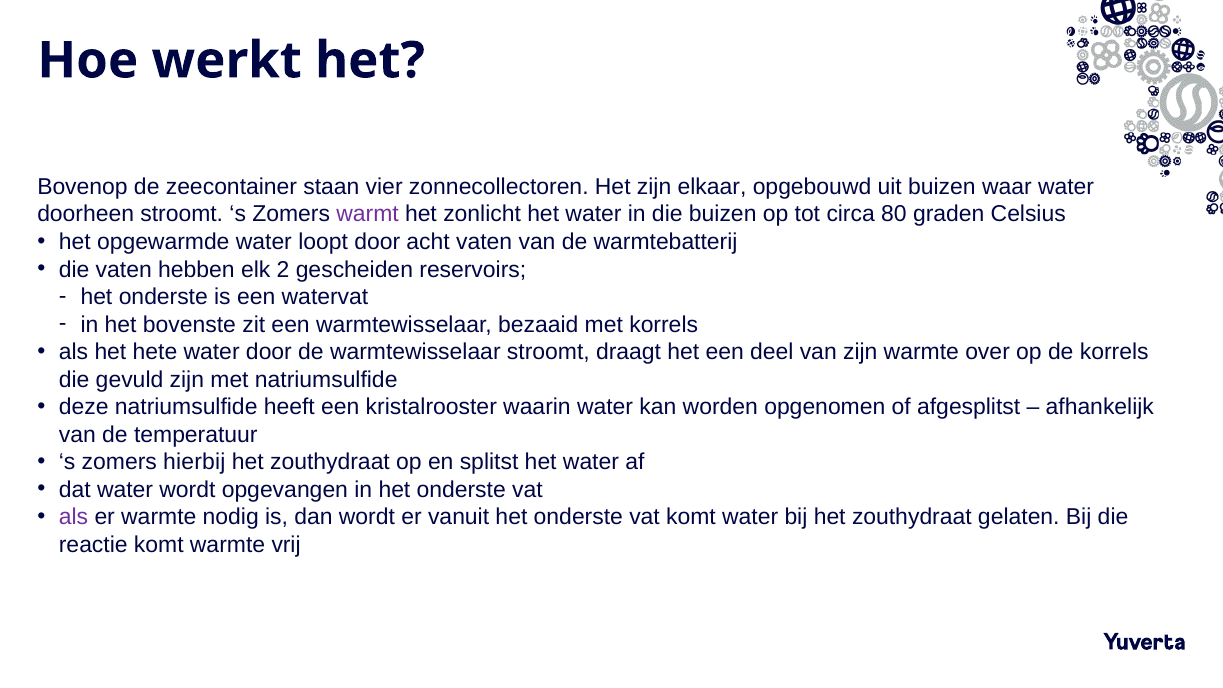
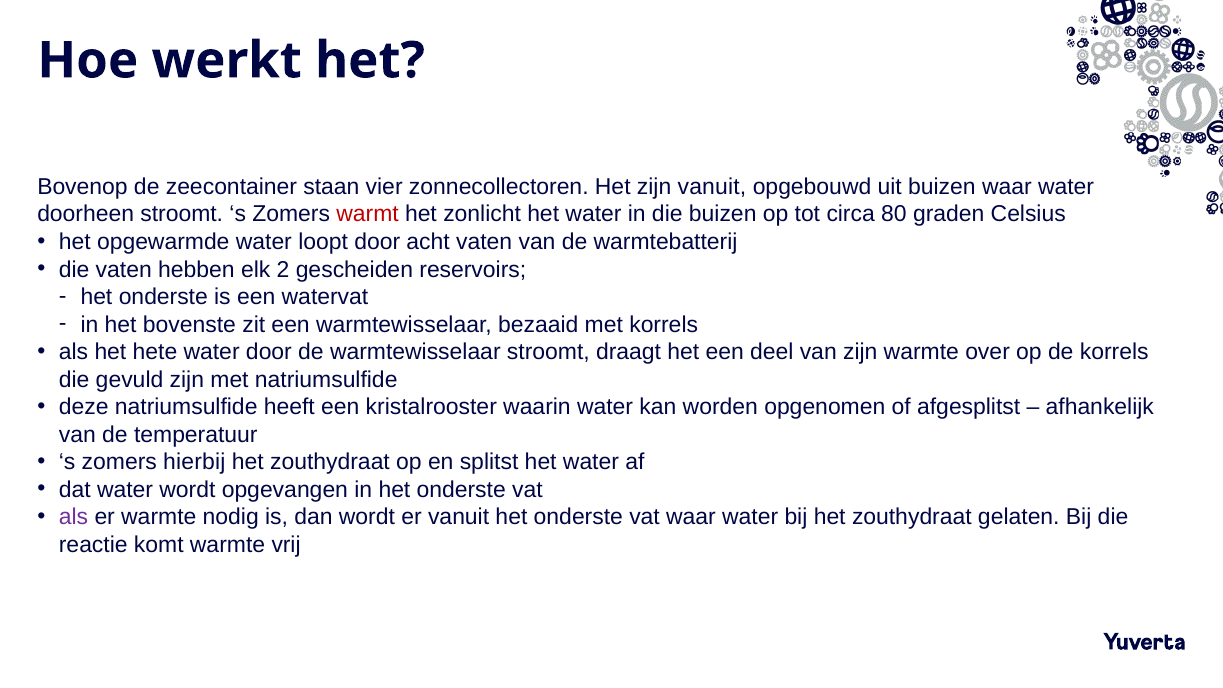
zijn elkaar: elkaar -> vanuit (712, 187)
warmt colour: purple -> red (368, 214)
vat komt: komt -> waar (691, 517)
